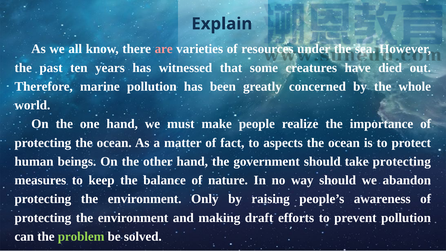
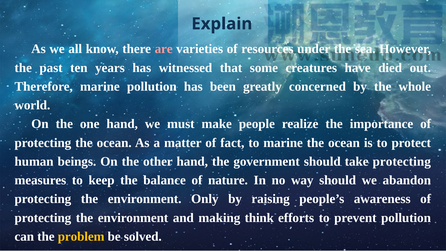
to aspects: aspects -> marine (283, 143)
draft: draft -> think (259, 218)
problem colour: light green -> yellow (81, 236)
